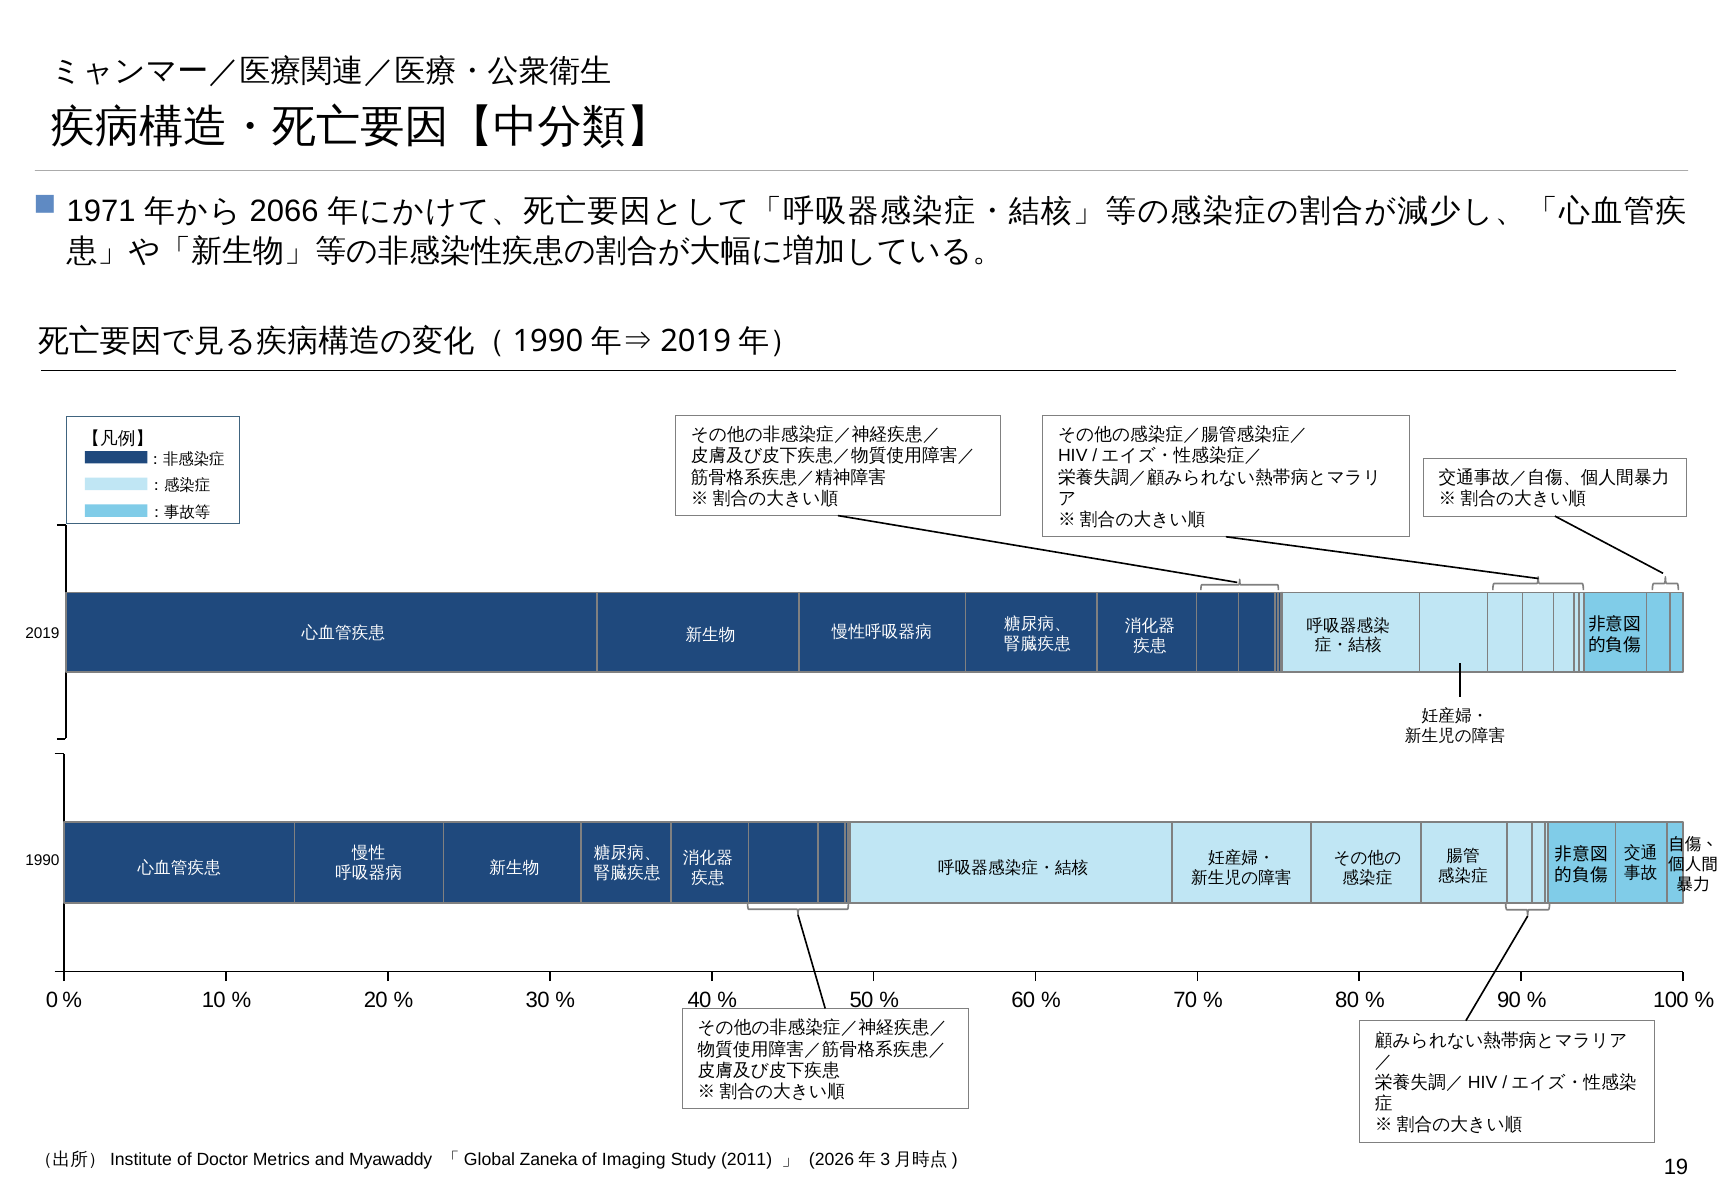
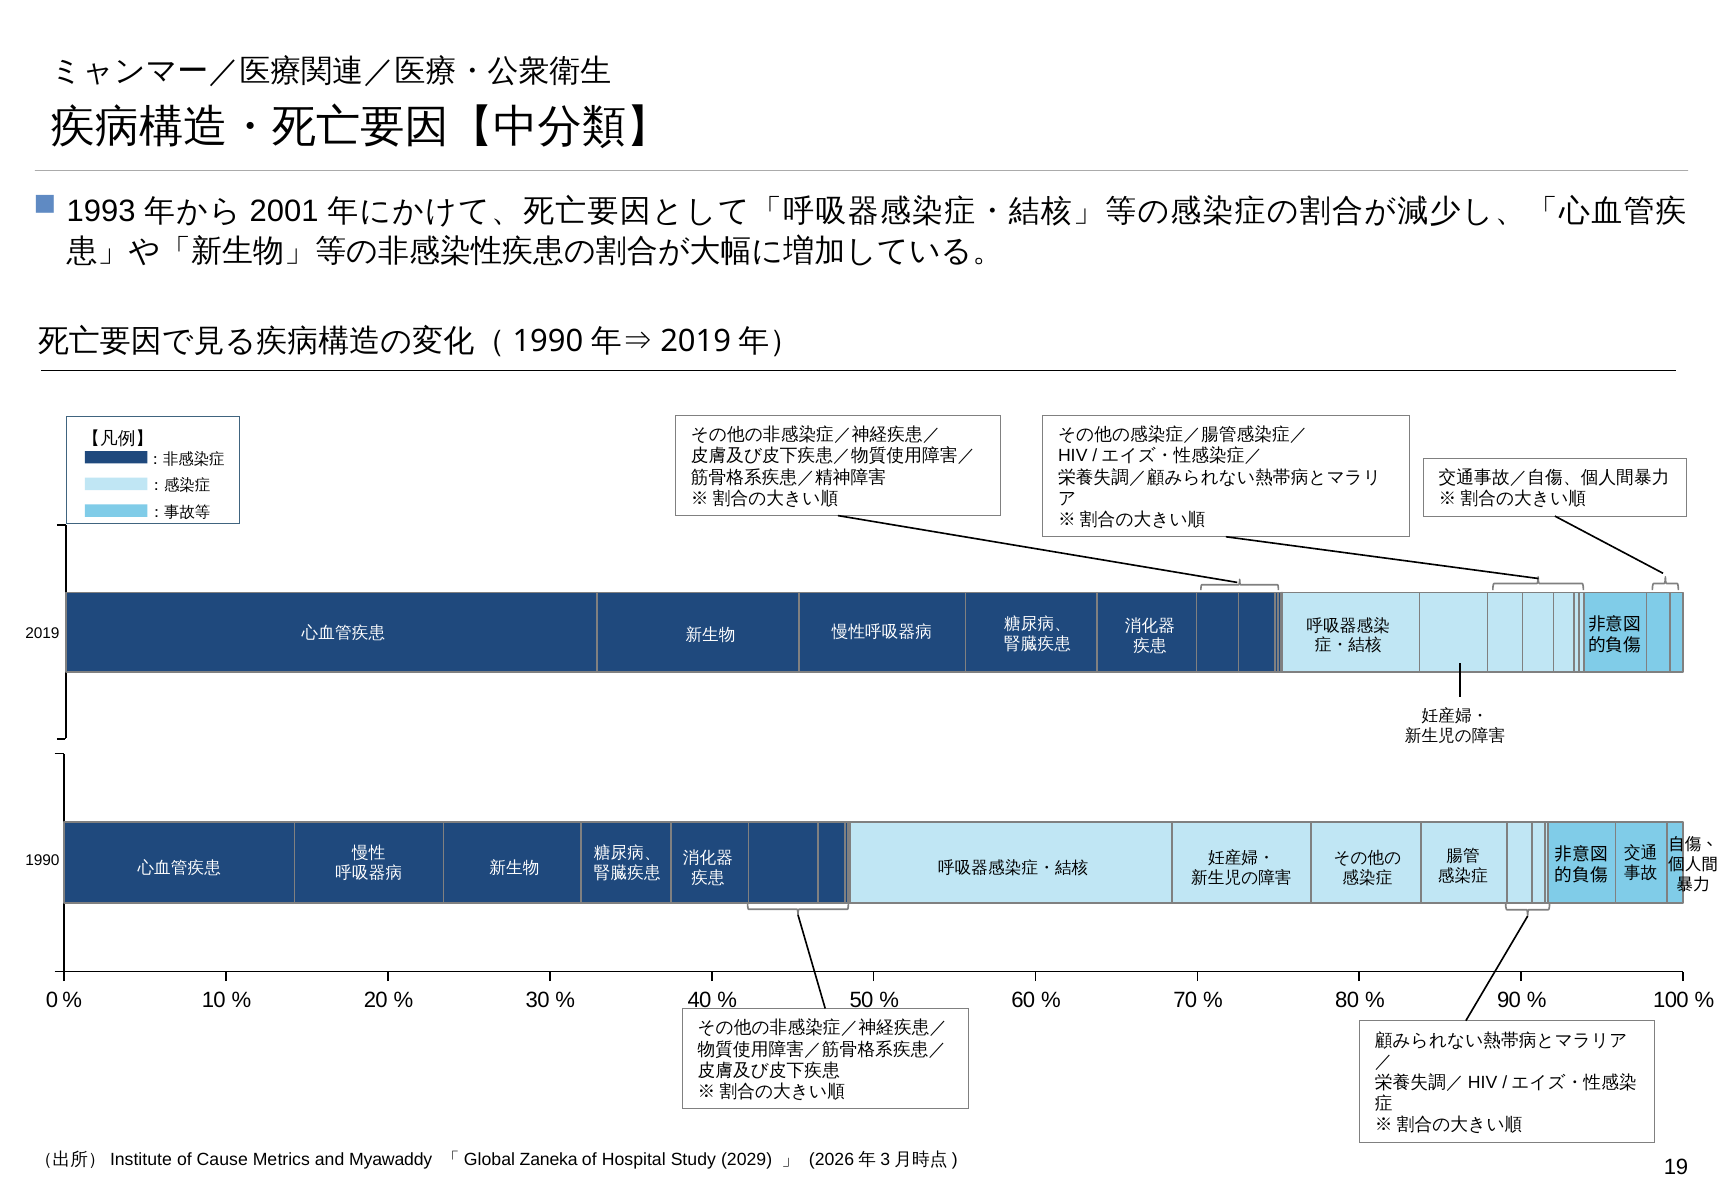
1971: 1971 -> 1993 (101, 211)
2066: 2066 -> 2001 (284, 211)
Doctor: Doctor -> Cause (222, 1159)
Imaging: Imaging -> Hospital (634, 1159)
2011: 2011 -> 2029 (747, 1159)
